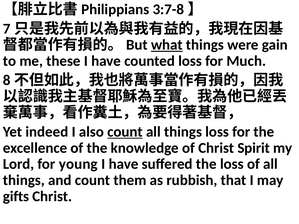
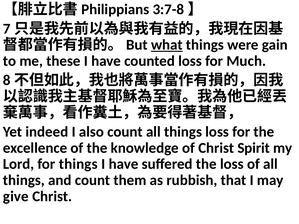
count underline: present -> none (125, 132)
for young: young -> things (78, 164)
gifts: gifts -> give (16, 196)
